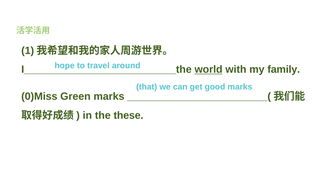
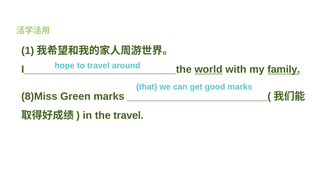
family underline: none -> present (284, 70)
0)Miss: 0)Miss -> 8)Miss (39, 96)
the these: these -> travel (129, 115)
